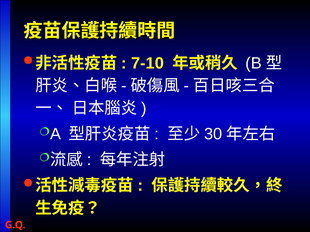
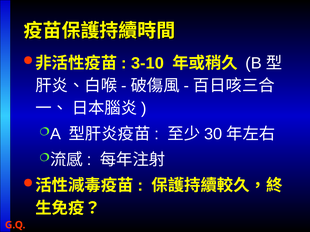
7-10: 7-10 -> 3-10 (148, 63)
